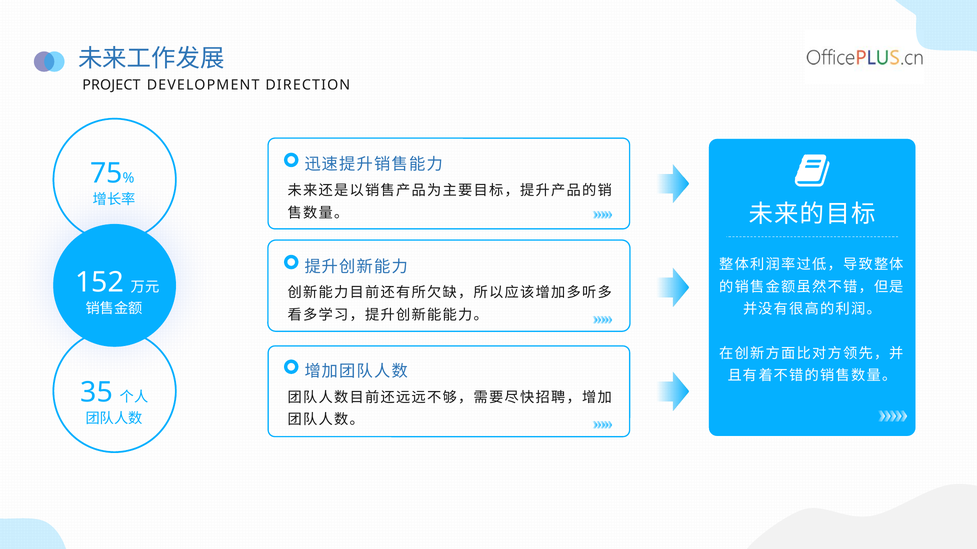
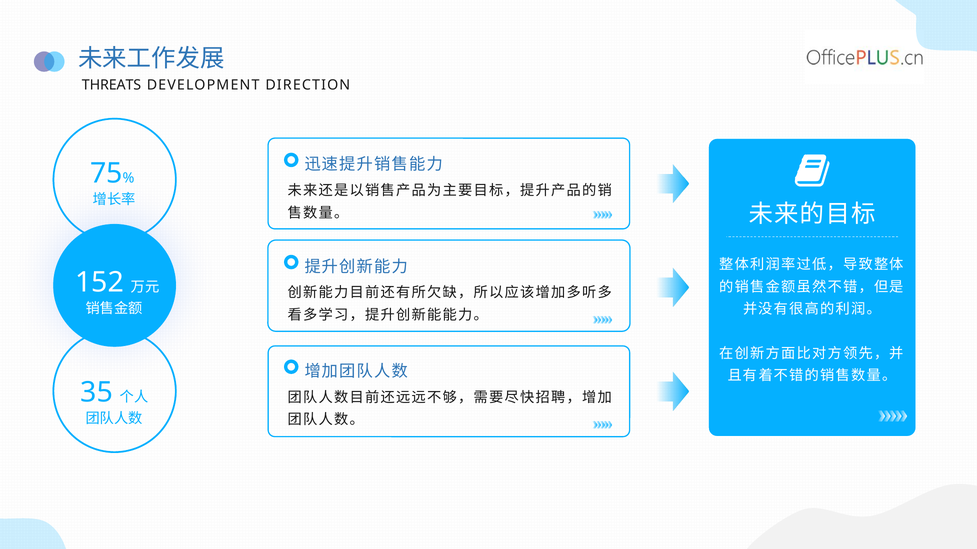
PROJECT: PROJECT -> THREATS (112, 85)
